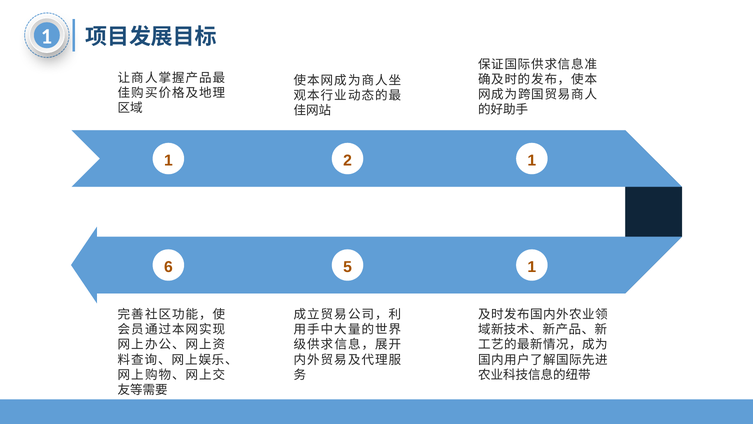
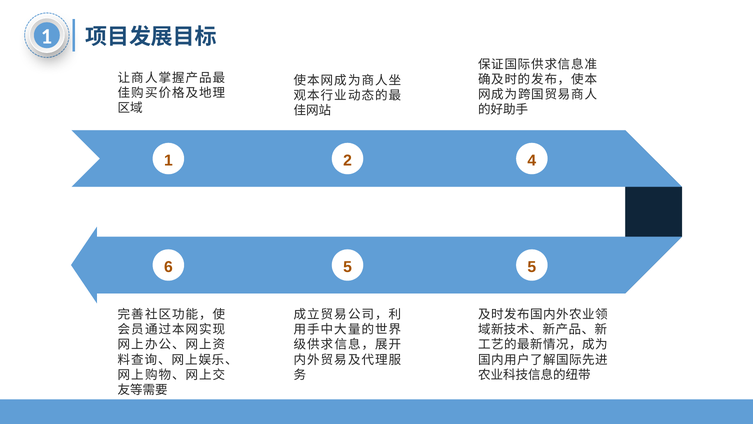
2 1: 1 -> 4 (532, 161)
5 1: 1 -> 5 (532, 267)
